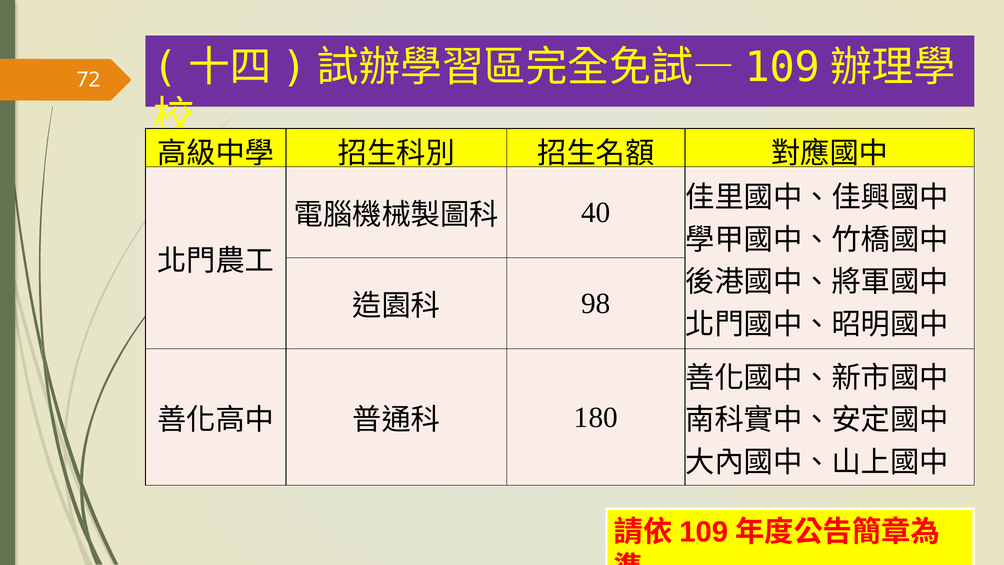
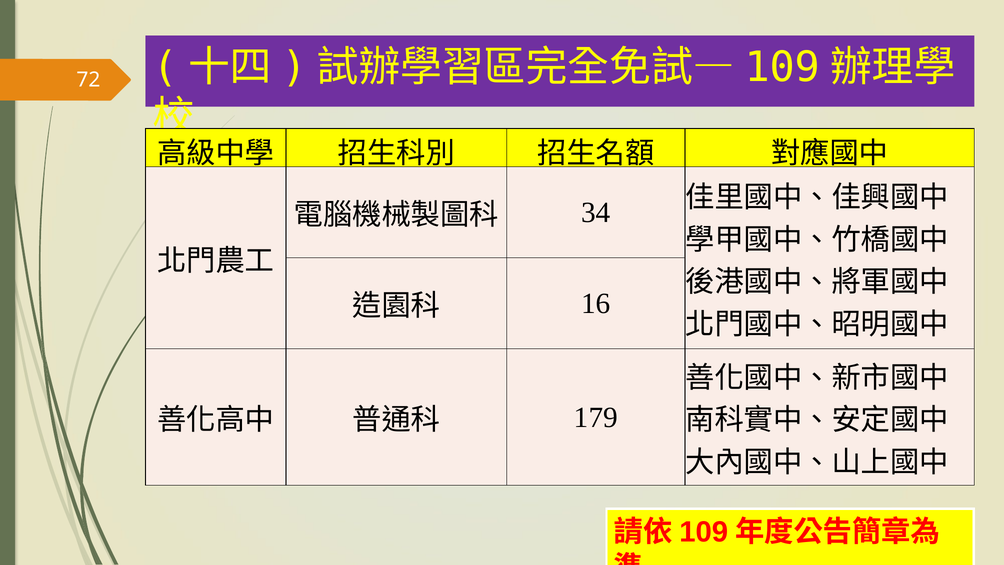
40: 40 -> 34 (596, 213)
98: 98 -> 16 (596, 304)
180: 180 -> 179 (596, 417)
